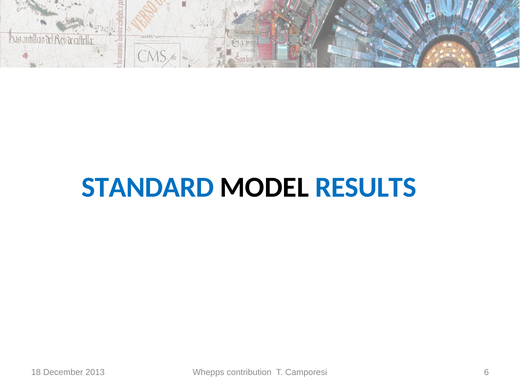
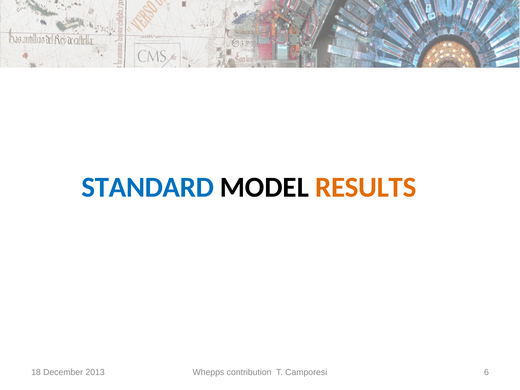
RESULTS colour: blue -> orange (366, 187)
